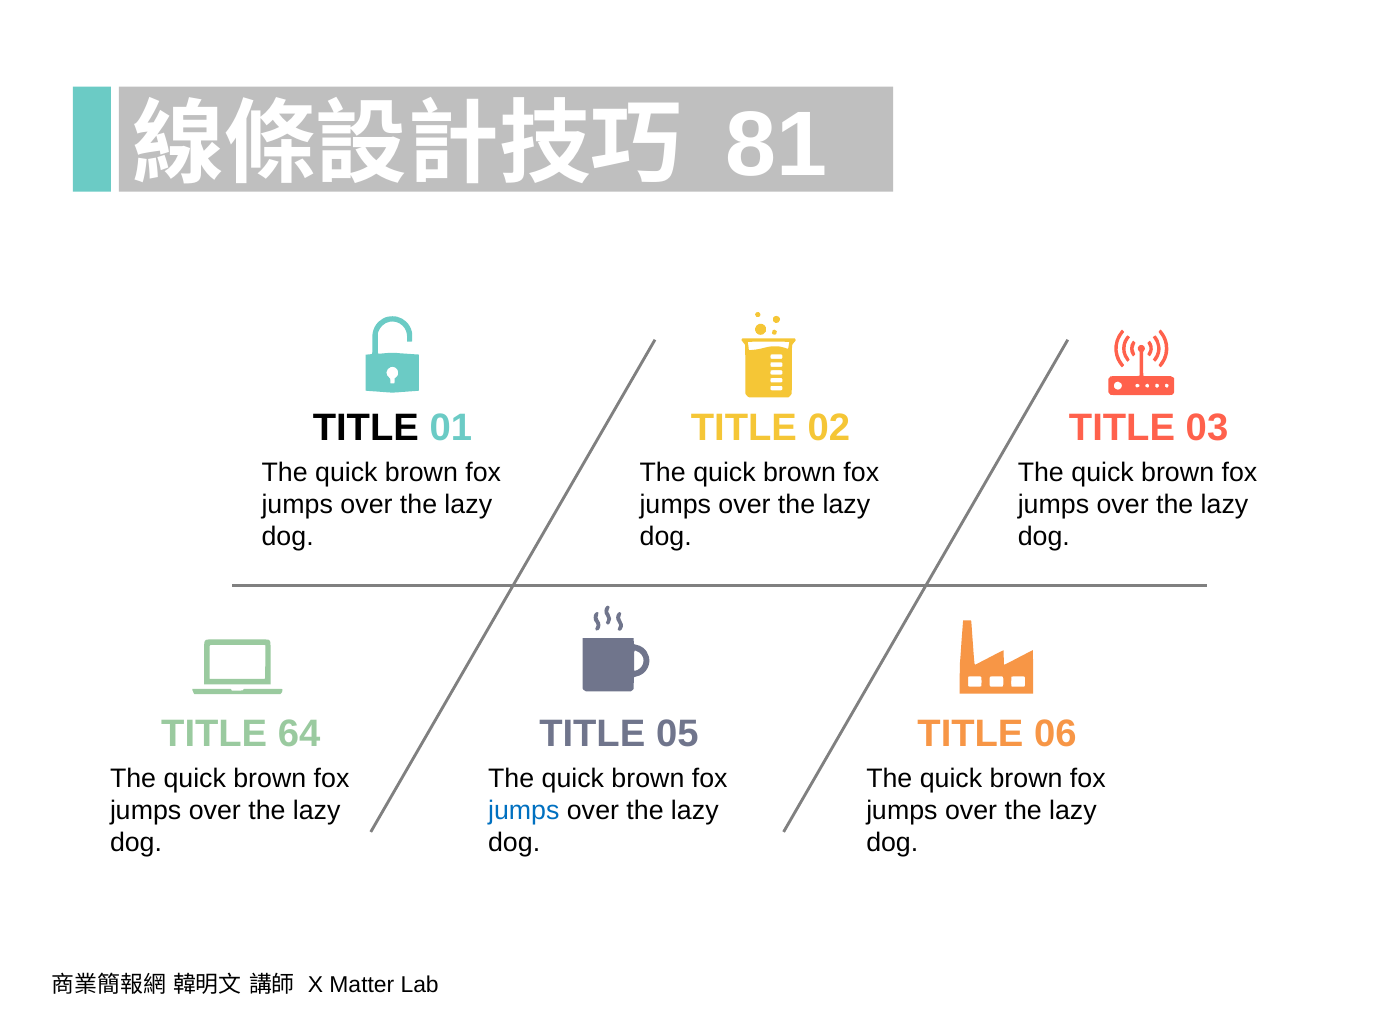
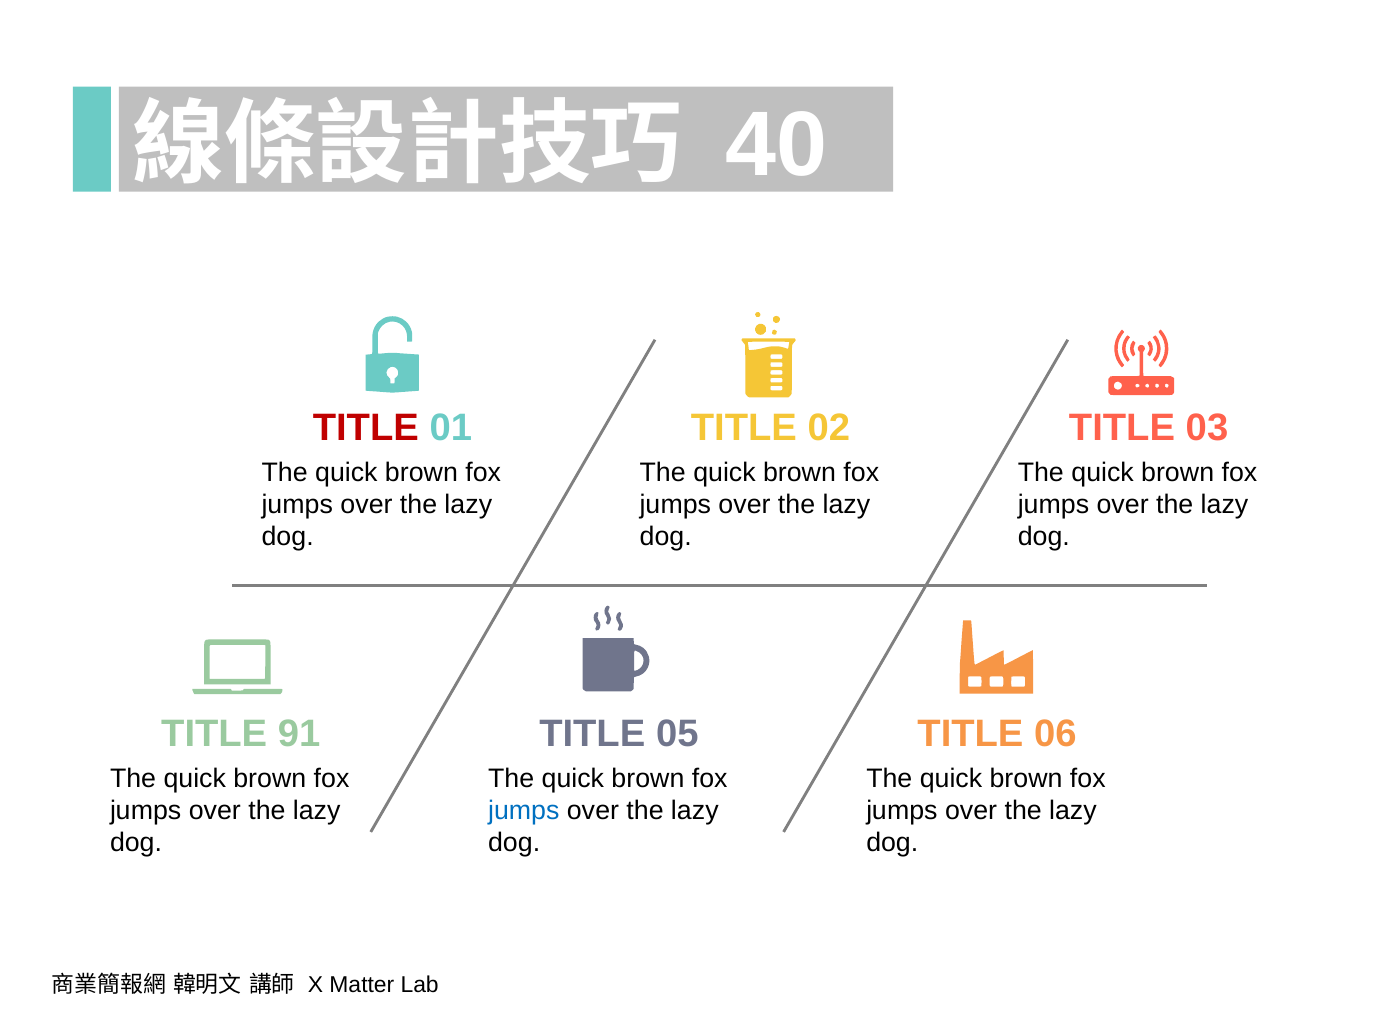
81: 81 -> 40 (776, 146)
TITLE colour: black -> red (366, 428)
64: 64 -> 91 (299, 734)
